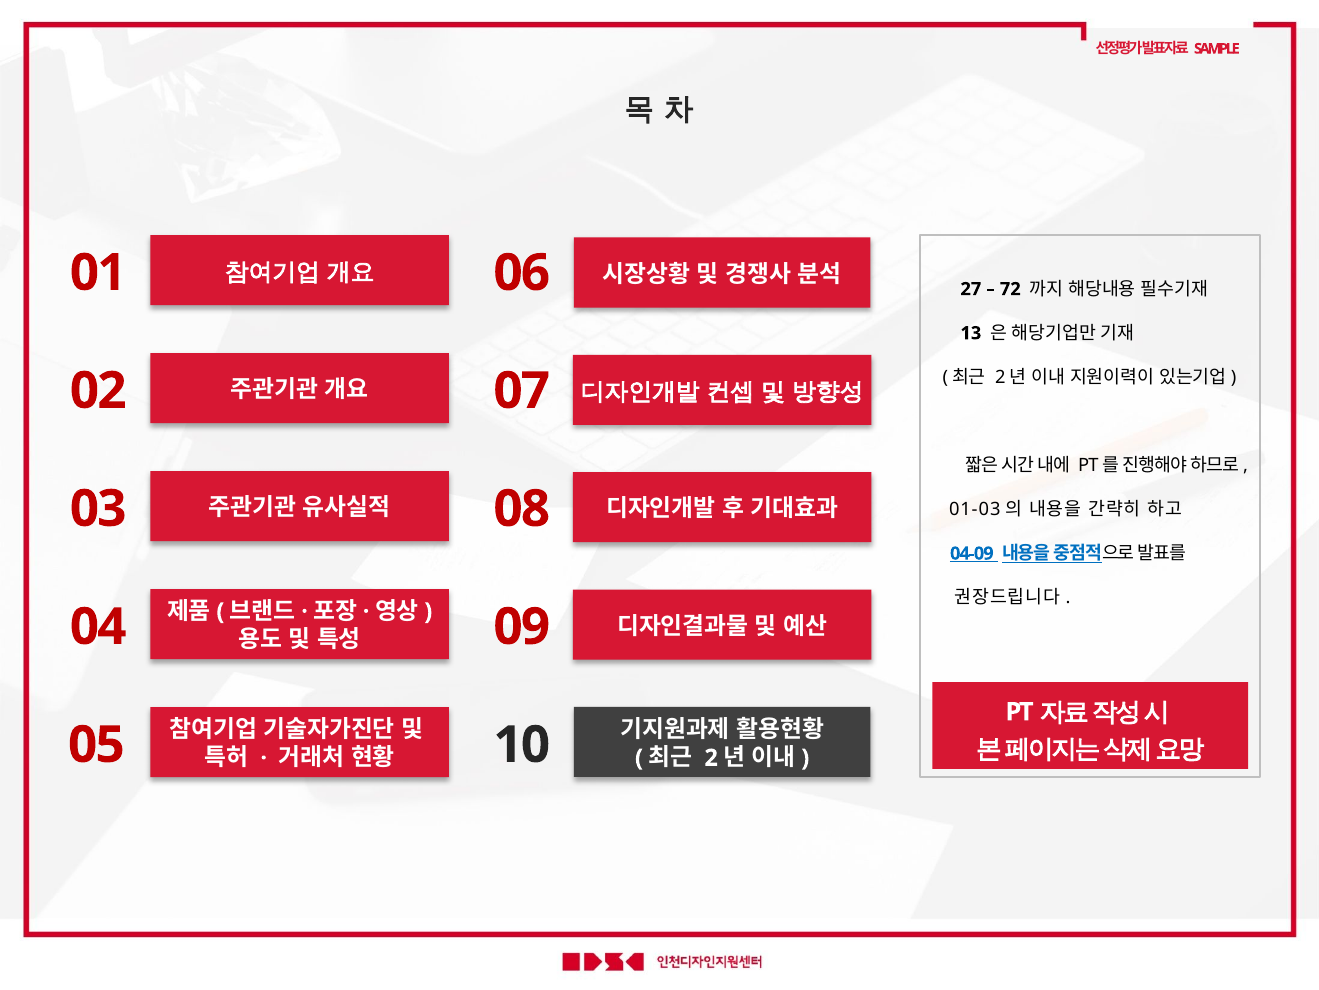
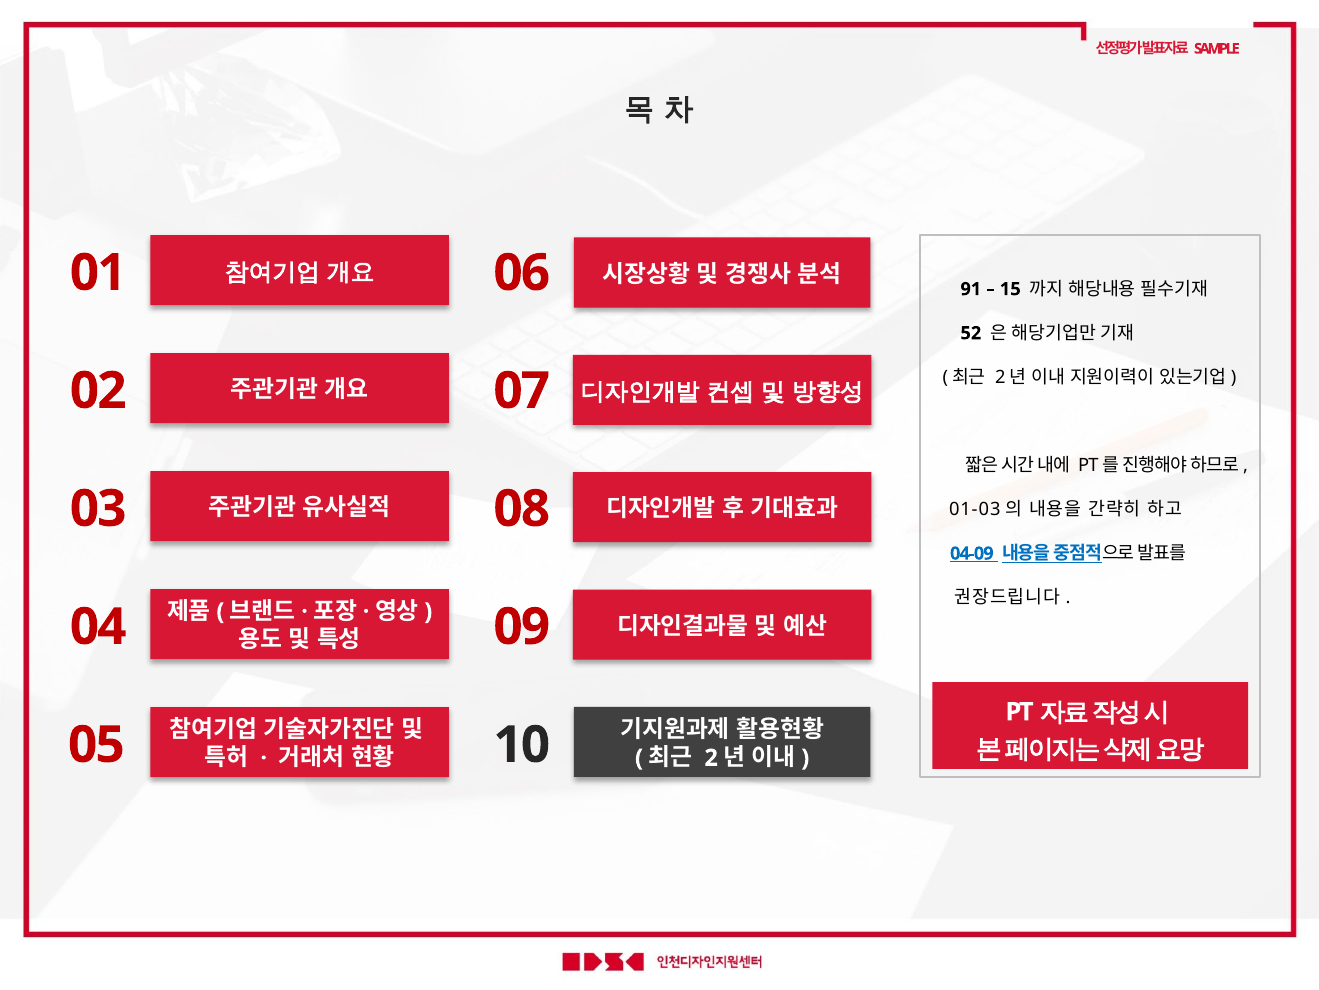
27: 27 -> 91 (971, 289)
72: 72 -> 15 (1010, 289)
13: 13 -> 52 (971, 333)
